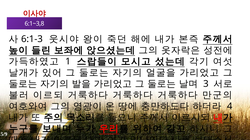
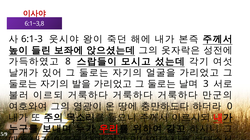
1: 1 -> 8 (68, 62)
4: 4 -> 0 (230, 107)
